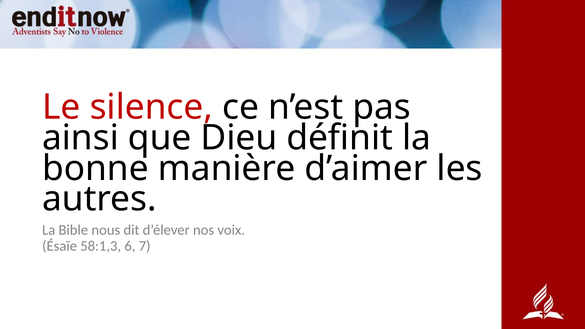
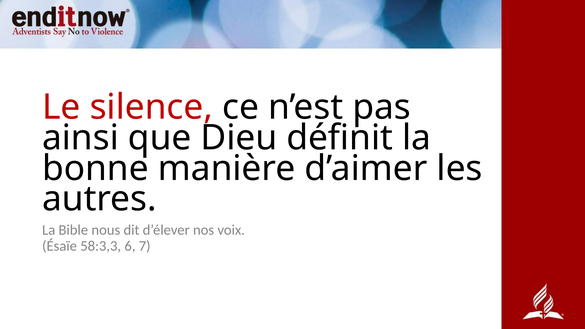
58:1,3: 58:1,3 -> 58:3,3 (101, 246)
